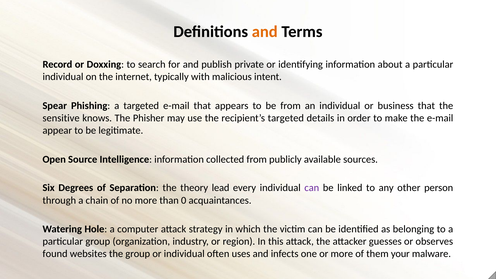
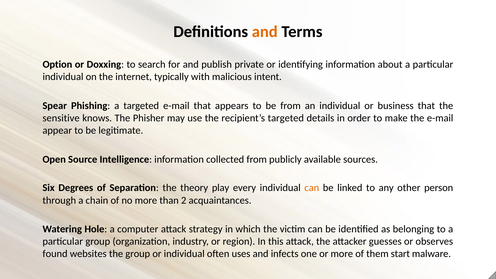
Record: Record -> Option (57, 64)
lead: lead -> play (221, 188)
can colour: purple -> orange (312, 188)
0: 0 -> 2 (184, 200)
your: your -> start (400, 254)
